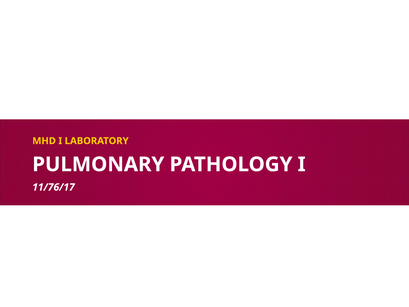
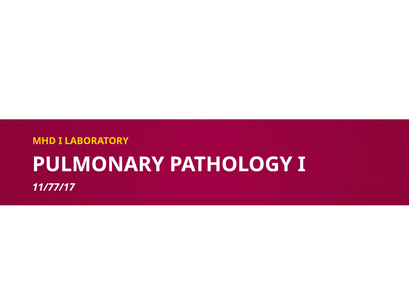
11/76/17: 11/76/17 -> 11/77/17 (54, 187)
